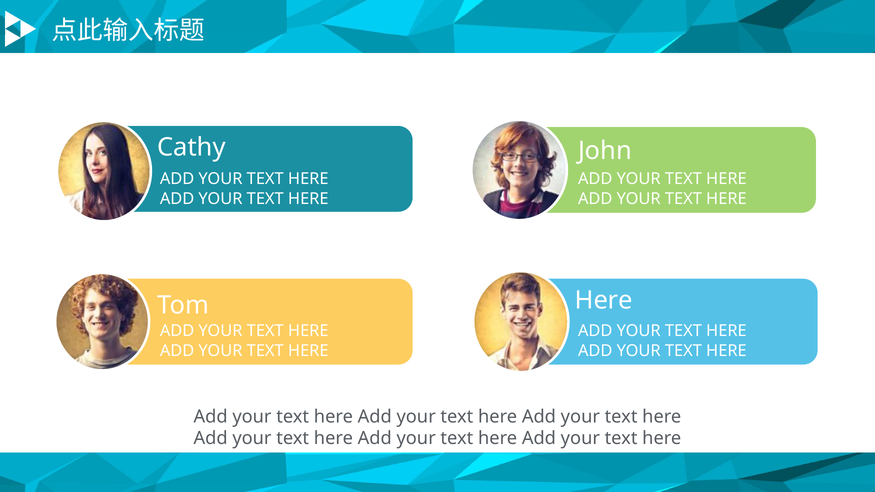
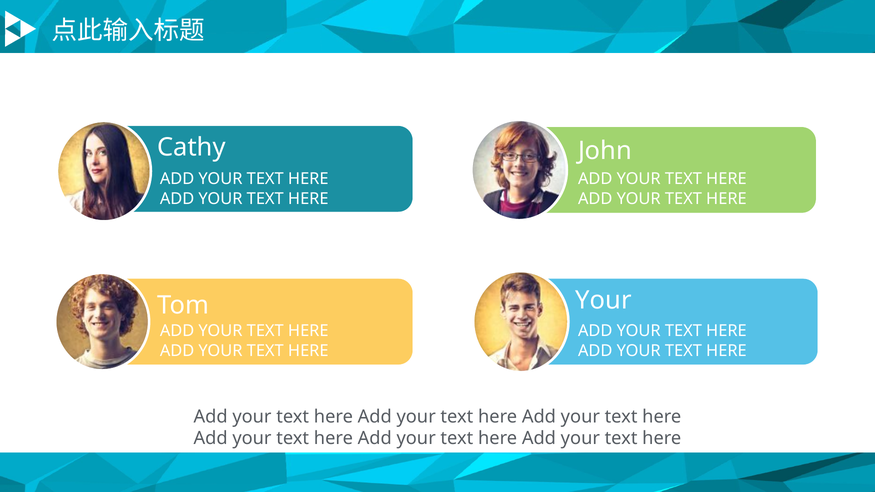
Here: Here -> Your (604, 300)
